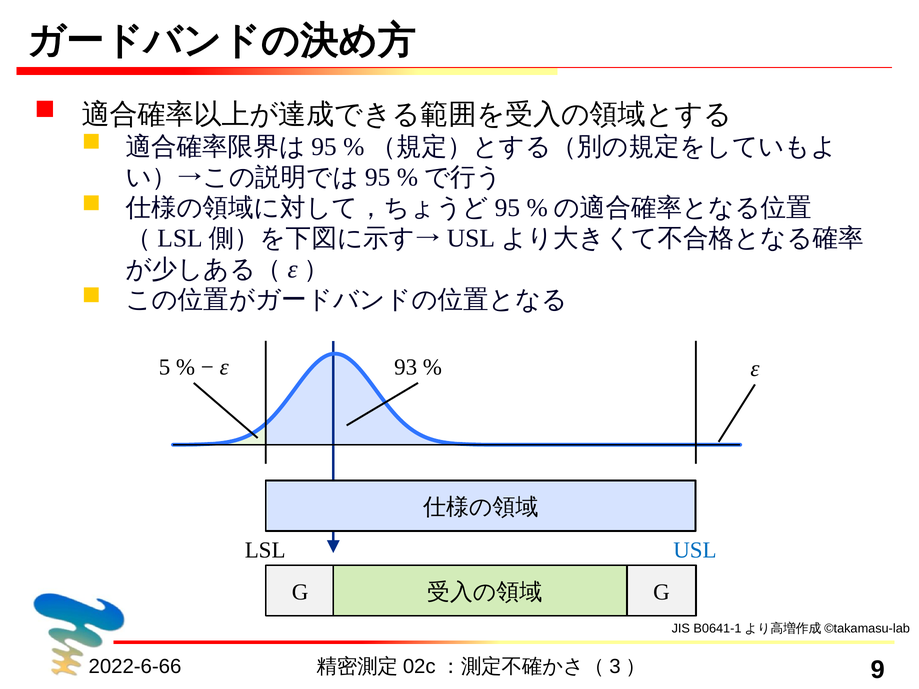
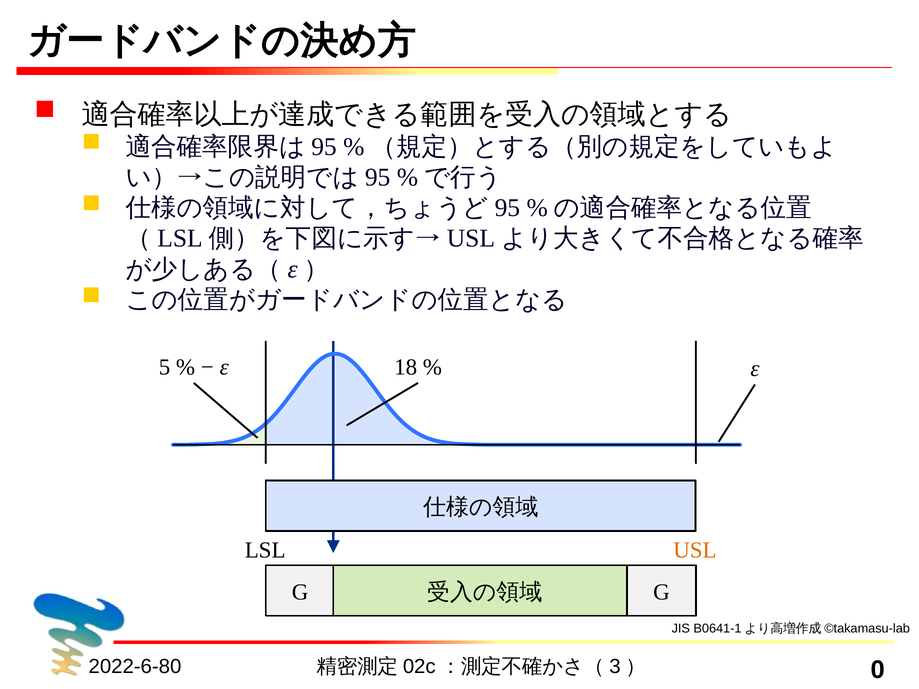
93: 93 -> 18 (406, 367)
USL colour: blue -> orange (695, 550)
2022-6-66: 2022-6-66 -> 2022-6-80 (135, 667)
9: 9 -> 0 (878, 670)
